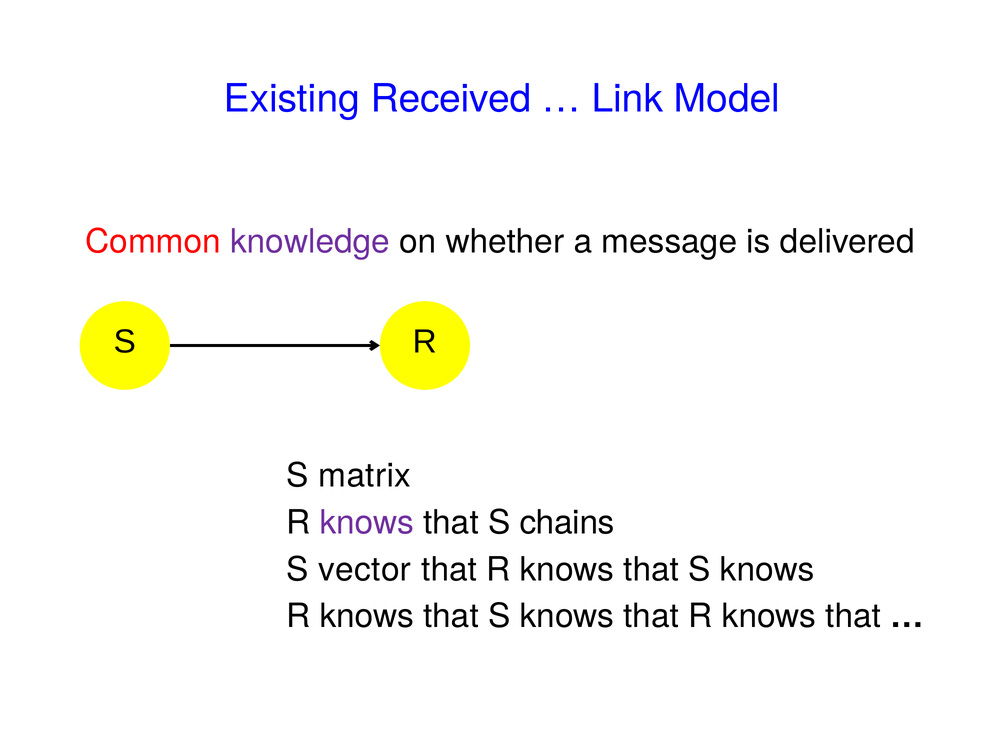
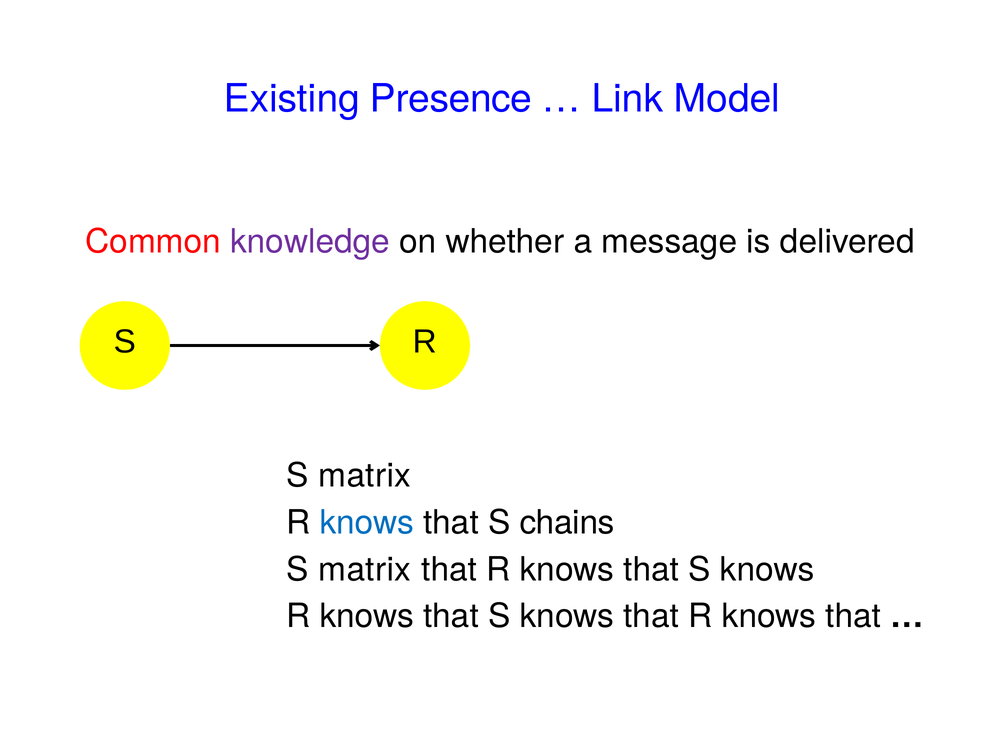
Received: Received -> Presence (451, 99)
knows colour: purple -> blue (367, 523)
vector: vector -> matrix (365, 569)
